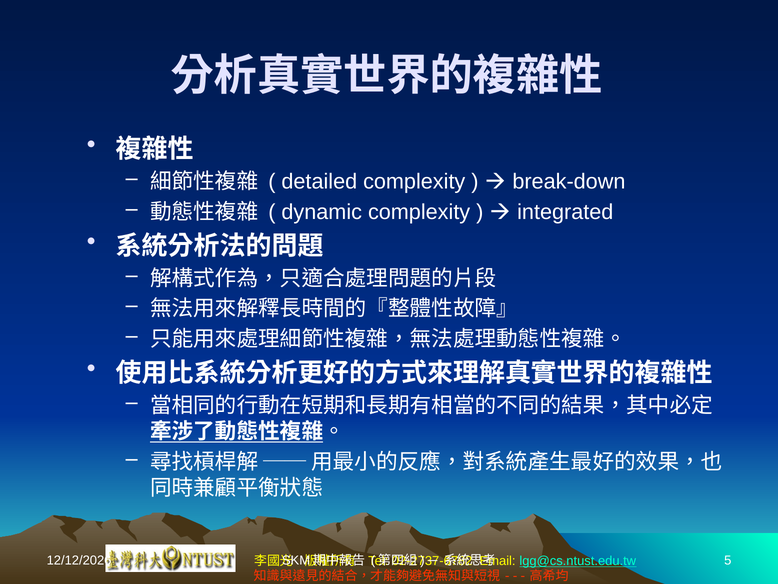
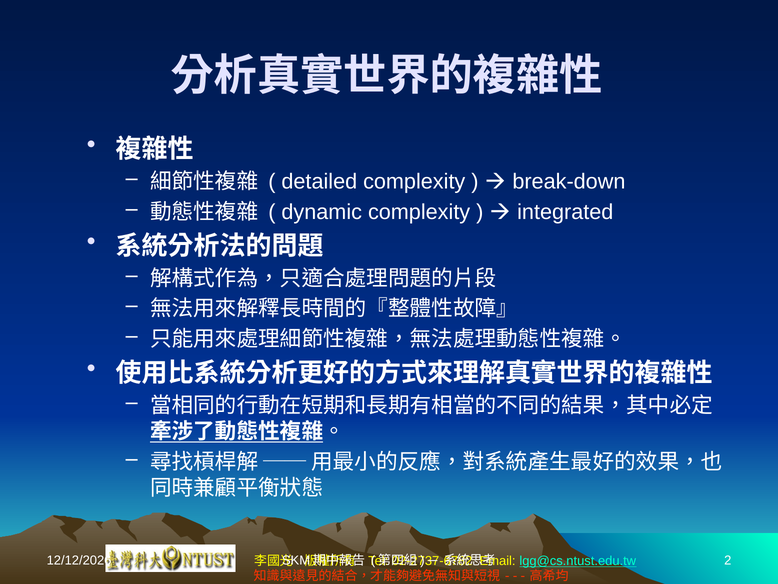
5: 5 -> 2 (728, 560)
